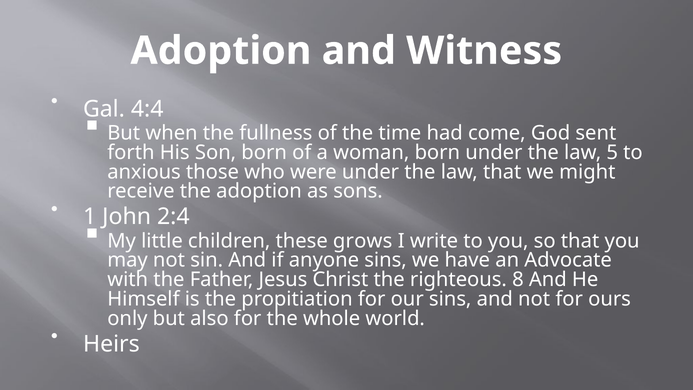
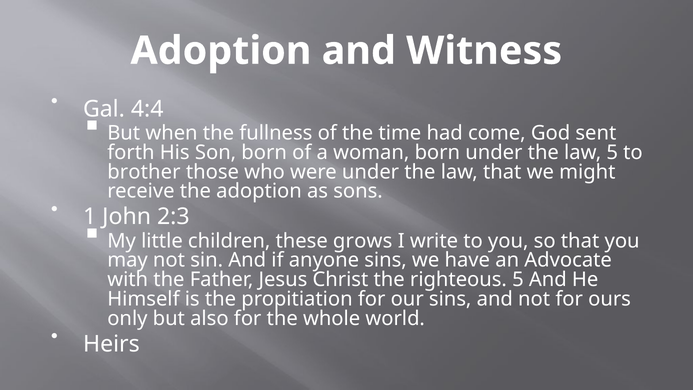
anxious: anxious -> brother (144, 172)
2:4: 2:4 -> 2:3 (173, 217)
righteous 8: 8 -> 5 (518, 280)
